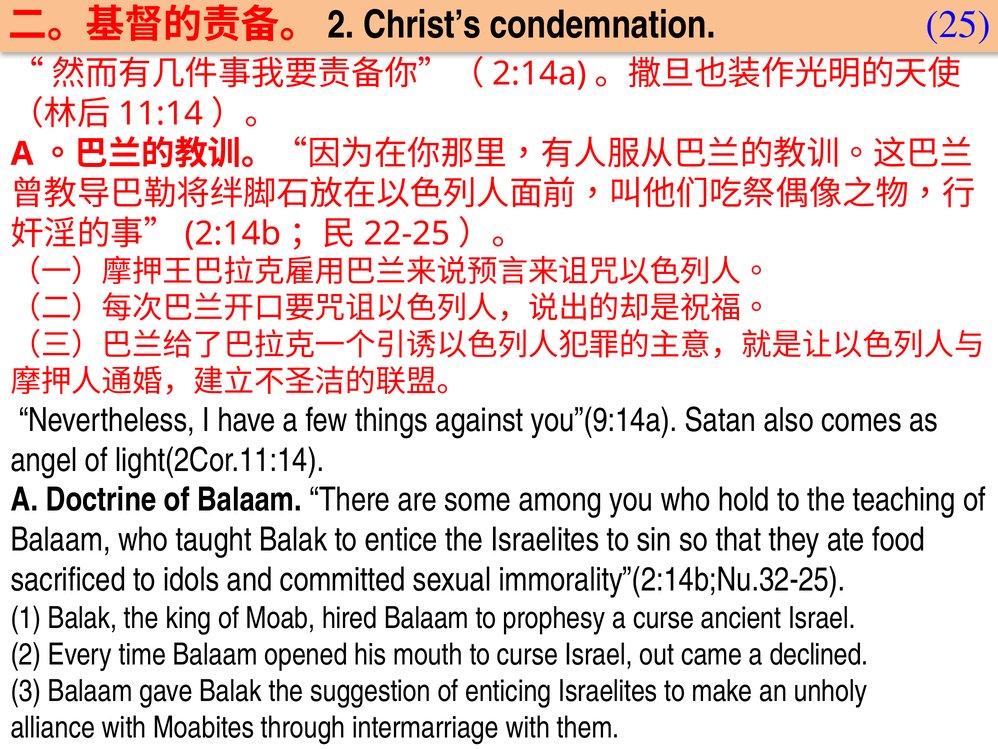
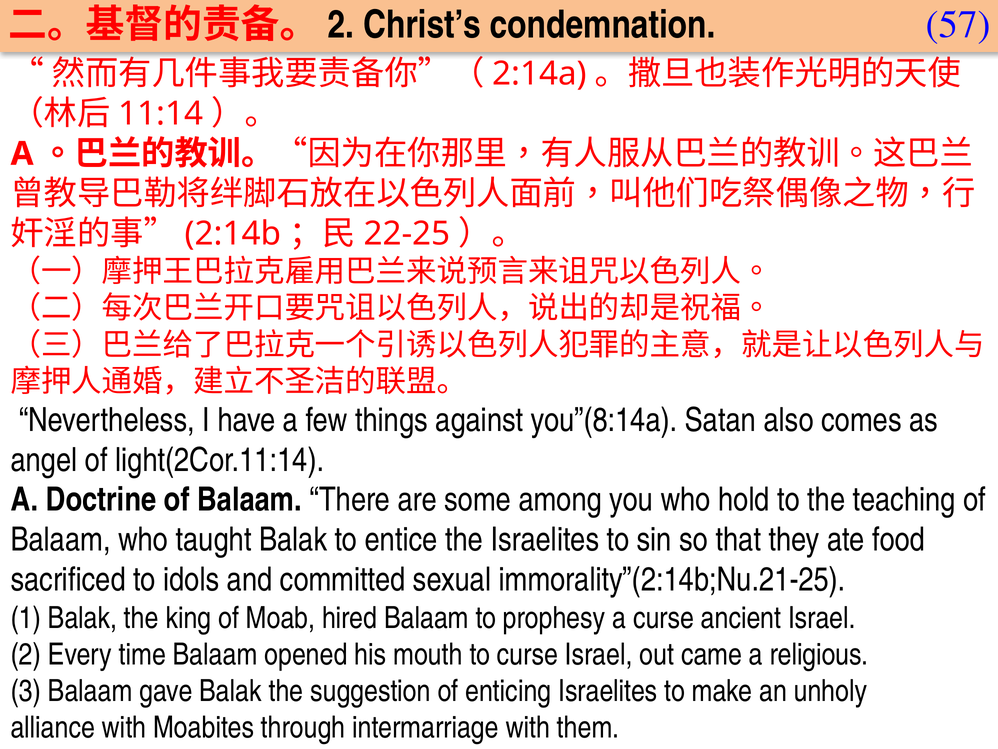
25: 25 -> 57 (958, 25)
you”(9:14a: you”(9:14a -> you”(8:14a (604, 420)
immorality”(2:14b;Nu.32-25: immorality”(2:14b;Nu.32-25 -> immorality”(2:14b;Nu.21-25 (672, 579)
declined: declined -> religious (819, 654)
